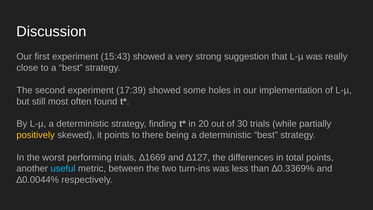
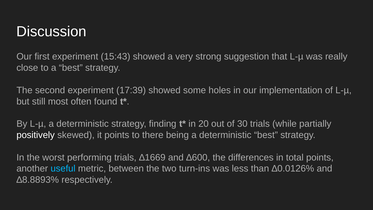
positively colour: yellow -> white (36, 135)
∆127: ∆127 -> ∆600 (198, 157)
∆0.3369%: ∆0.3369% -> ∆0.0126% (293, 168)
∆0.0044%: ∆0.0044% -> ∆8.8893% (38, 180)
